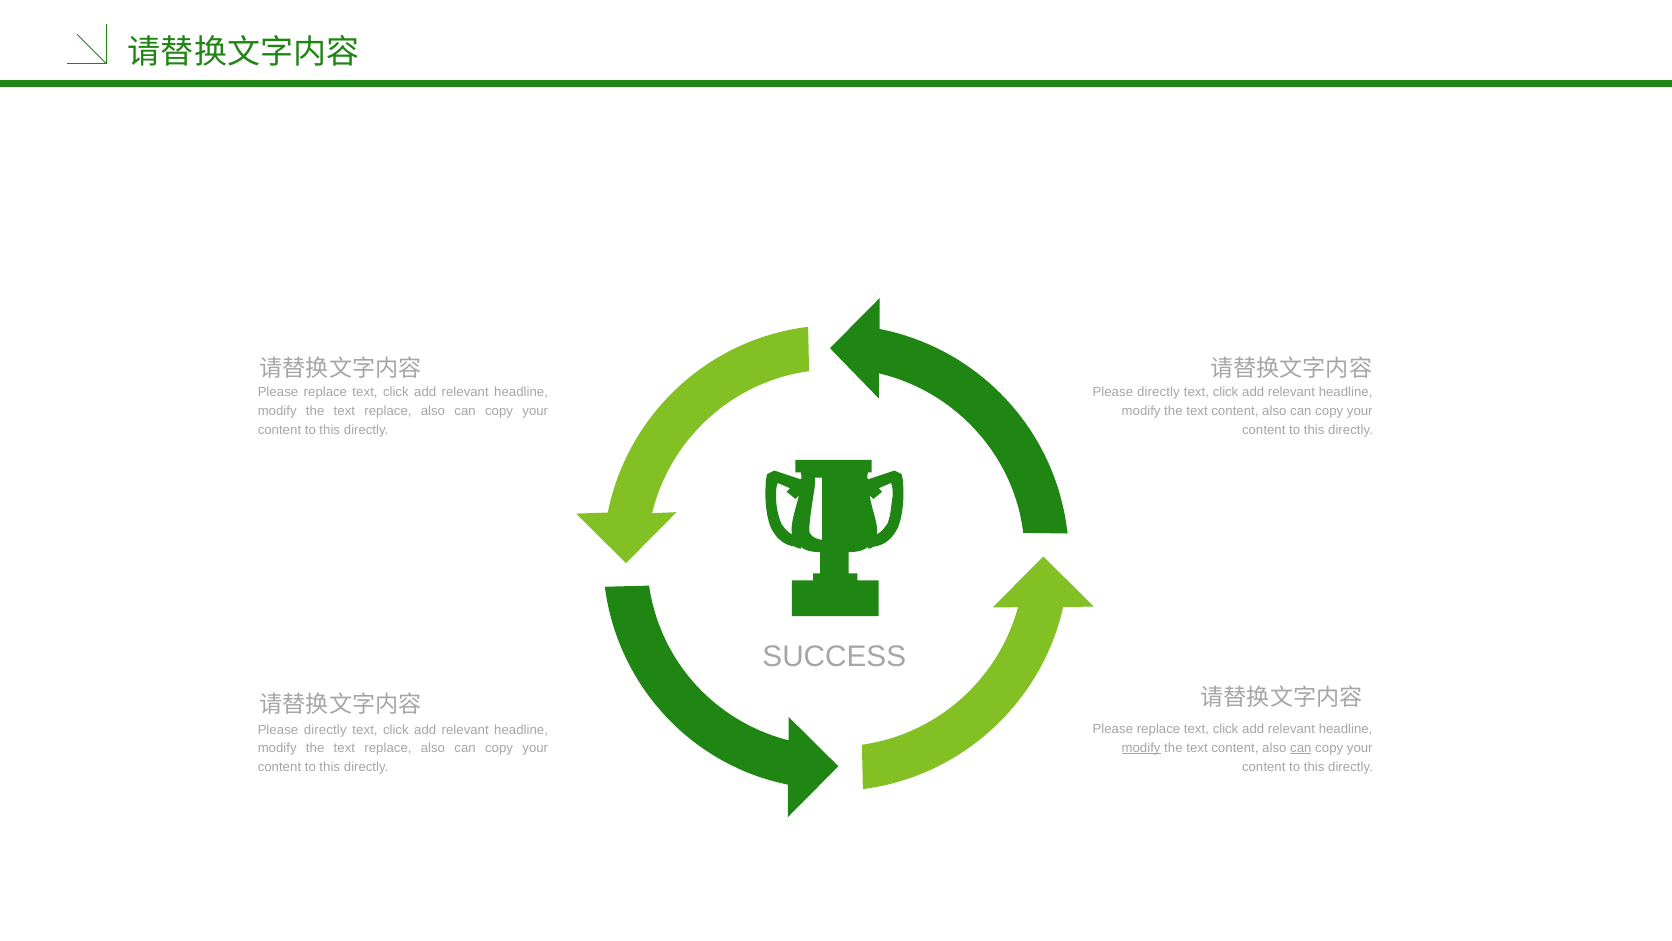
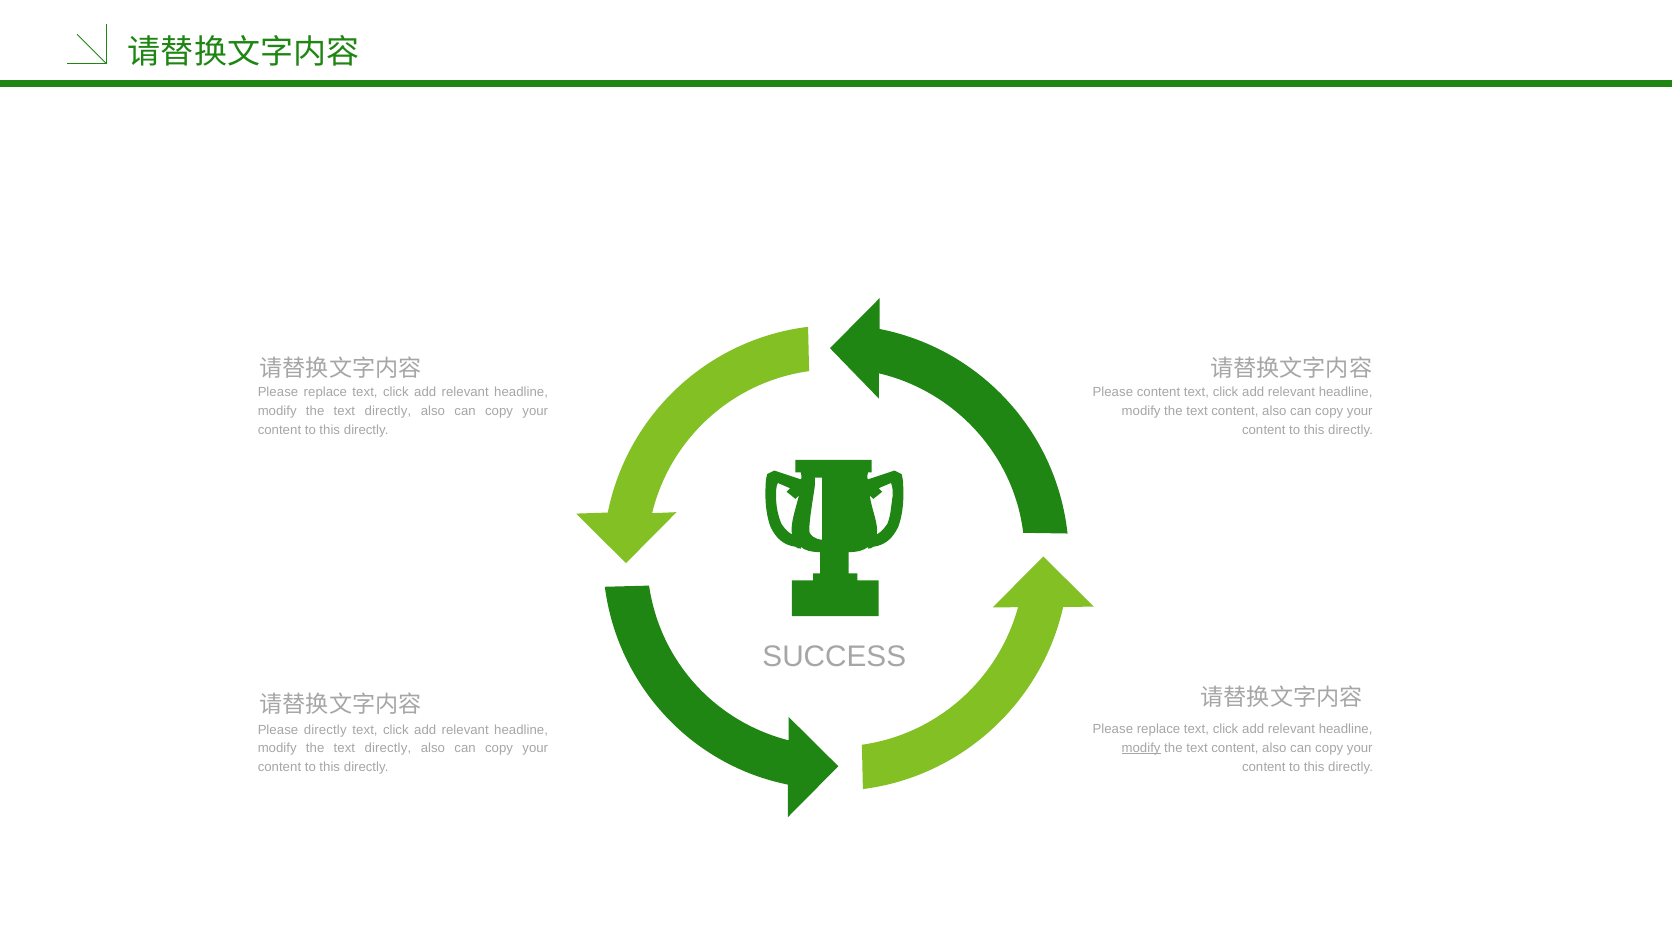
directly: directly -> content (1159, 392)
replace: replace -> directly (388, 411)
can underline: present -> none (1301, 747)
replace: replace -> directly (388, 748)
